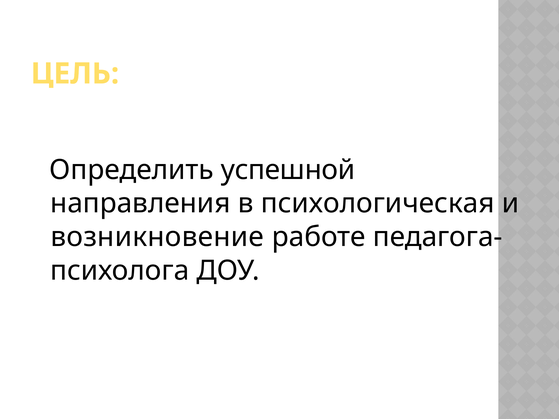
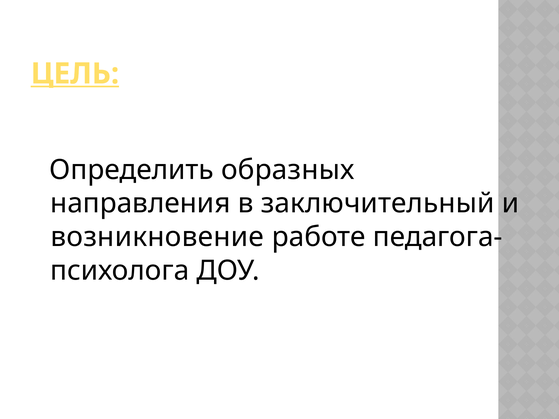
ЦЕЛЬ underline: none -> present (75, 74)
успешной: успешной -> образных (288, 170)
психологическая: психологическая -> заключительный (378, 204)
